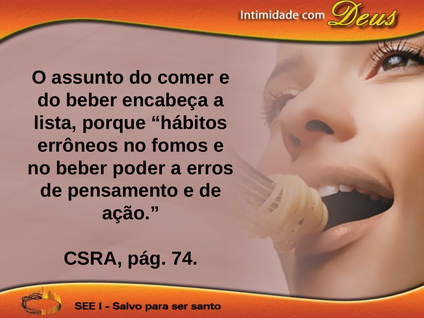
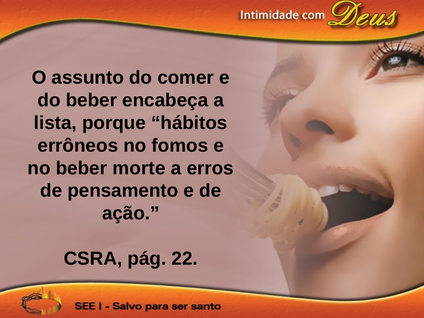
poder: poder -> morte (139, 168)
74: 74 -> 22 (185, 259)
